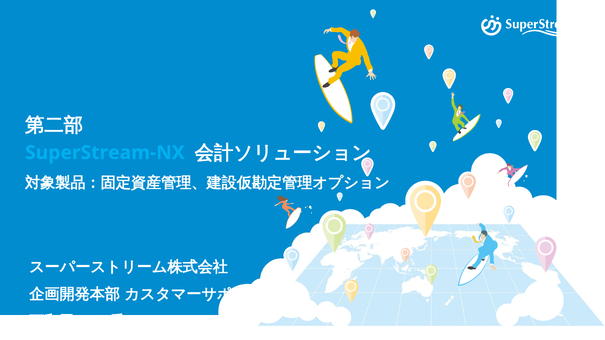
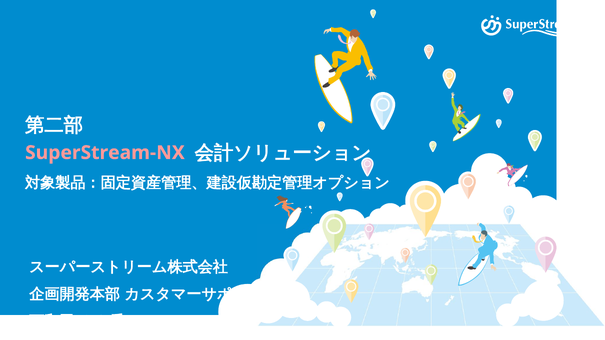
SuperStream-NX colour: light blue -> pink (105, 153)
